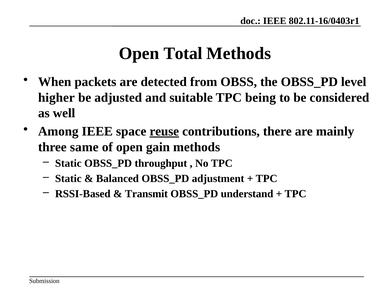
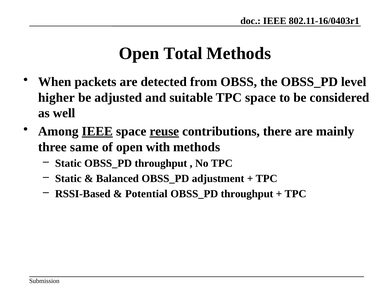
TPC being: being -> space (260, 97)
IEEE underline: none -> present (97, 131)
gain: gain -> with (158, 147)
Transmit: Transmit -> Potential (146, 193)
understand: understand -> throughput (247, 193)
